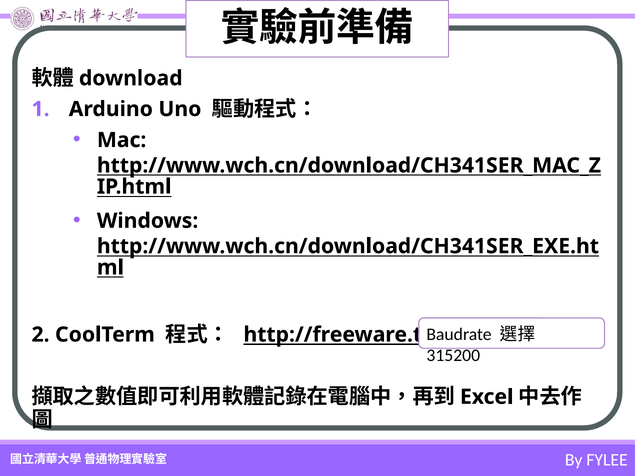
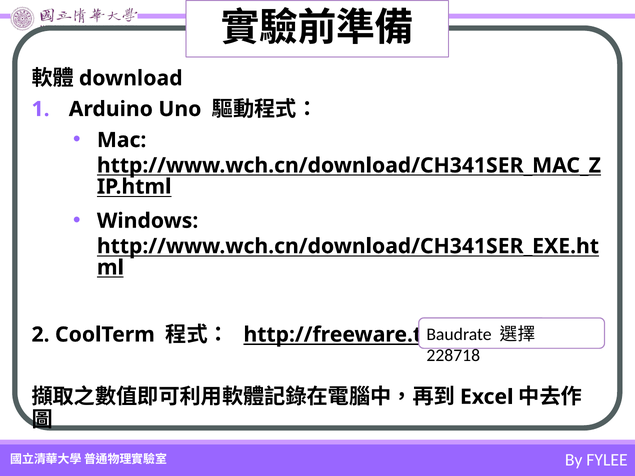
315200: 315200 -> 228718 (453, 356)
